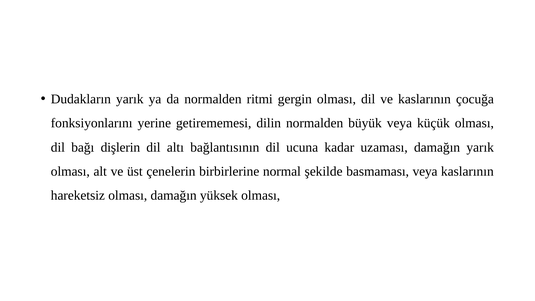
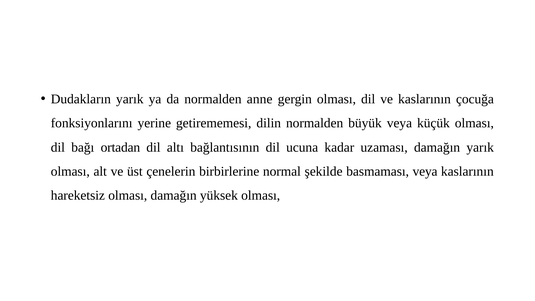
ritmi: ritmi -> anne (260, 99)
dişlerin: dişlerin -> ortadan (120, 147)
